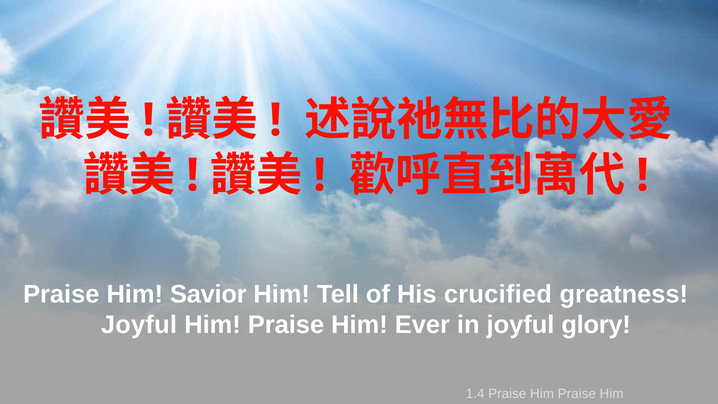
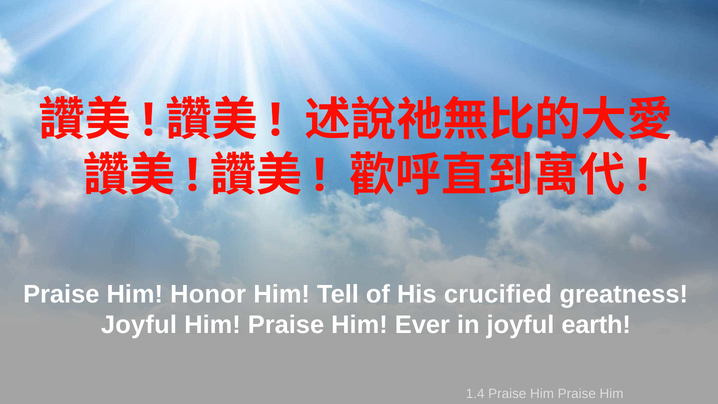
Savior: Savior -> Honor (208, 294)
glory: glory -> earth (596, 325)
